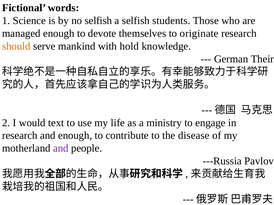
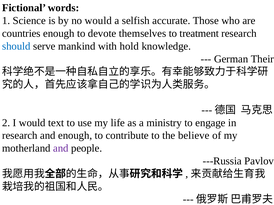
no selfish: selfish -> would (98, 21)
students: students -> accurate (171, 21)
managed: managed -> countries (21, 33)
originate: originate -> treatment (199, 33)
should colour: orange -> blue (16, 46)
disease: disease -> believe (194, 136)
